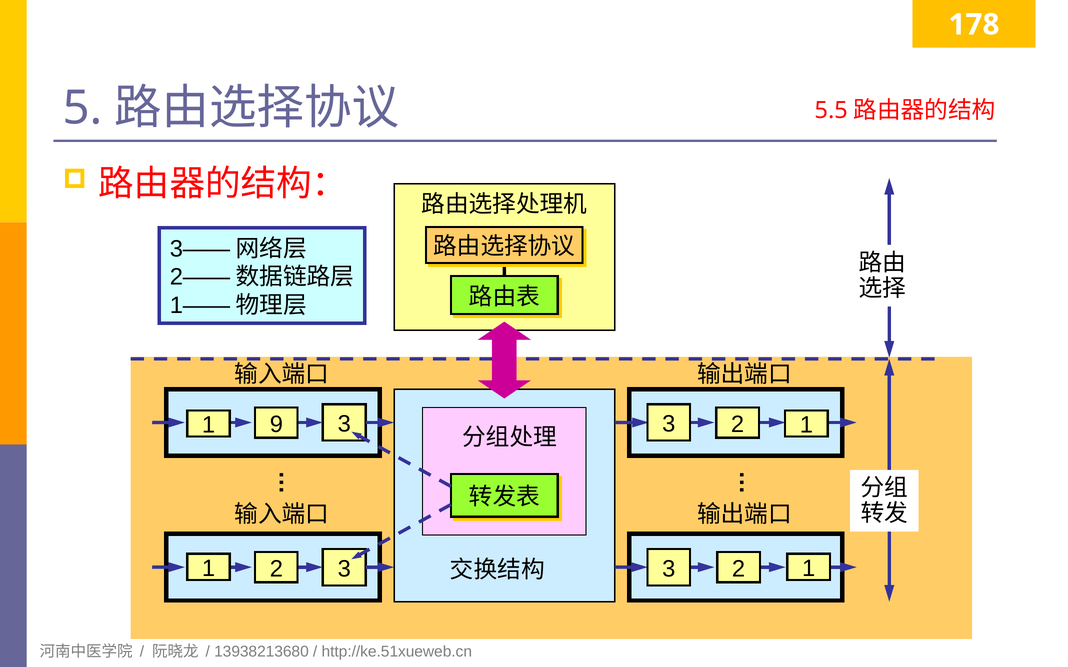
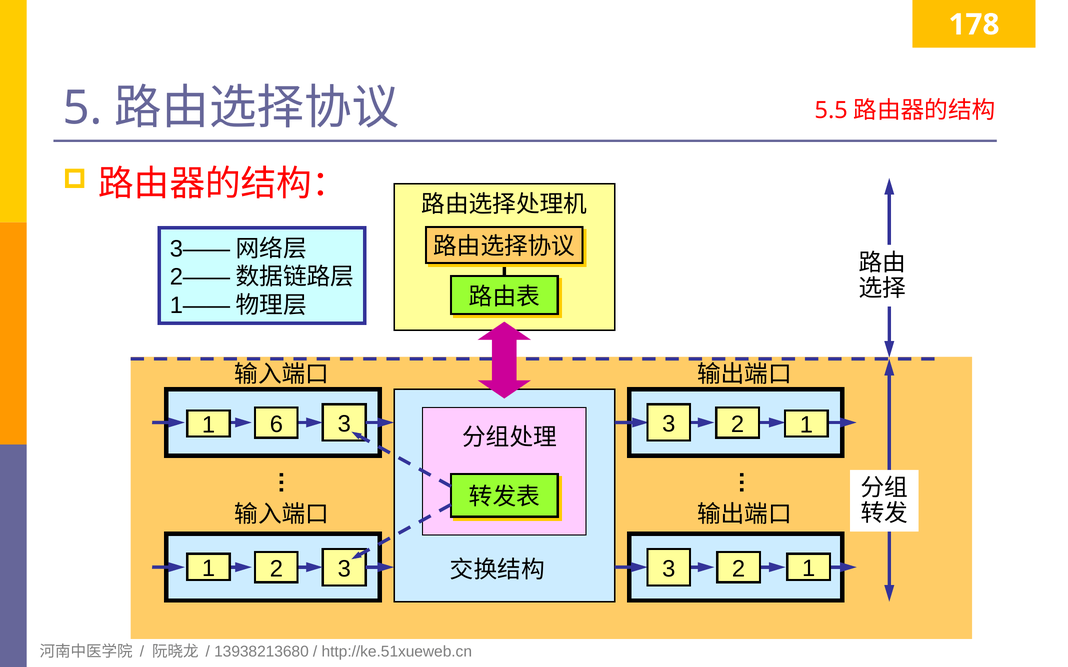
9: 9 -> 6 (276, 425)
